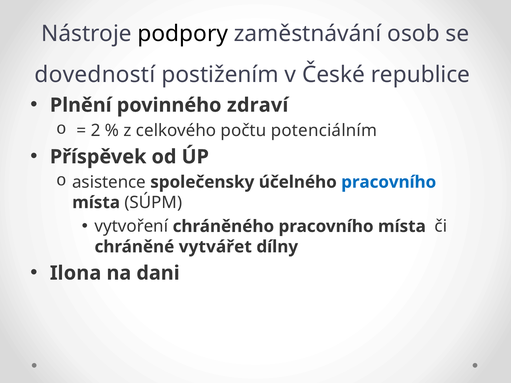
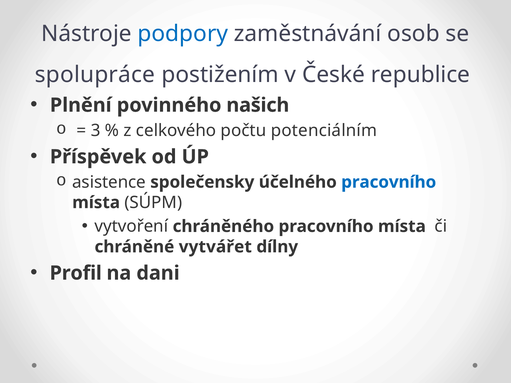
podpory colour: black -> blue (183, 34)
dovedností: dovedností -> spolupráce (95, 75)
zdraví: zdraví -> našich (258, 105)
2: 2 -> 3 (96, 131)
Ilona: Ilona -> Profil (76, 273)
